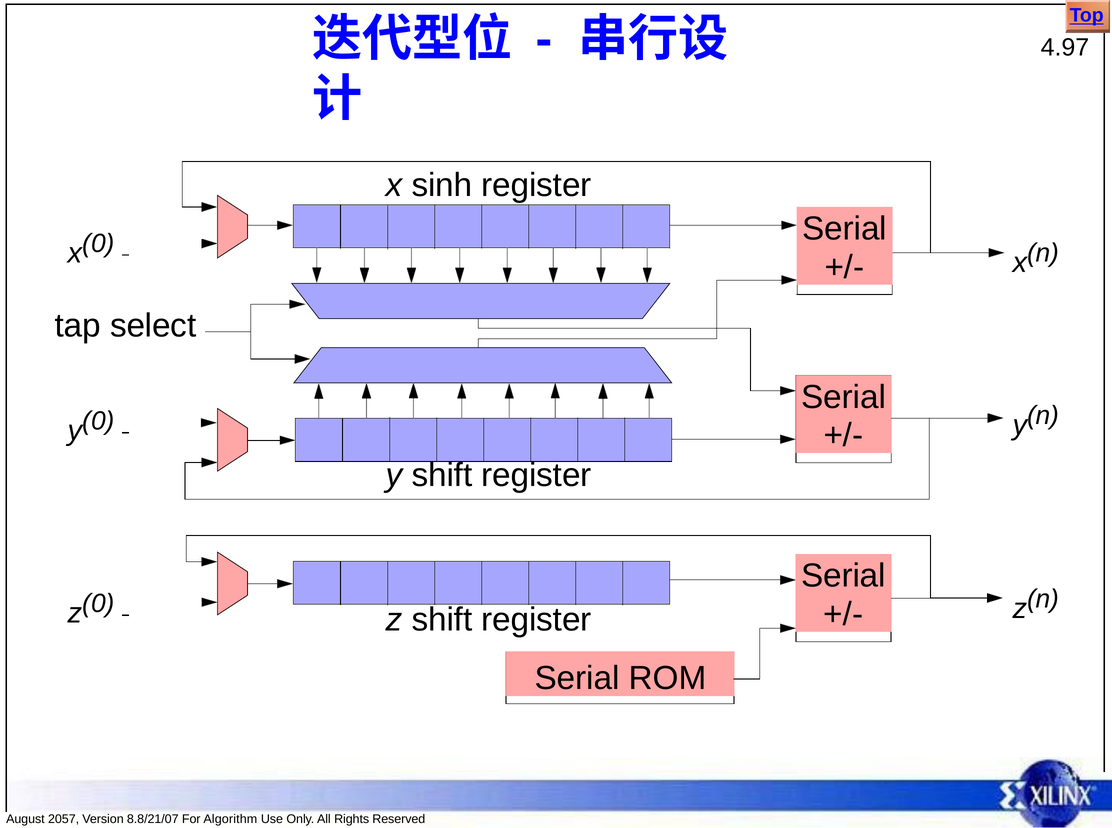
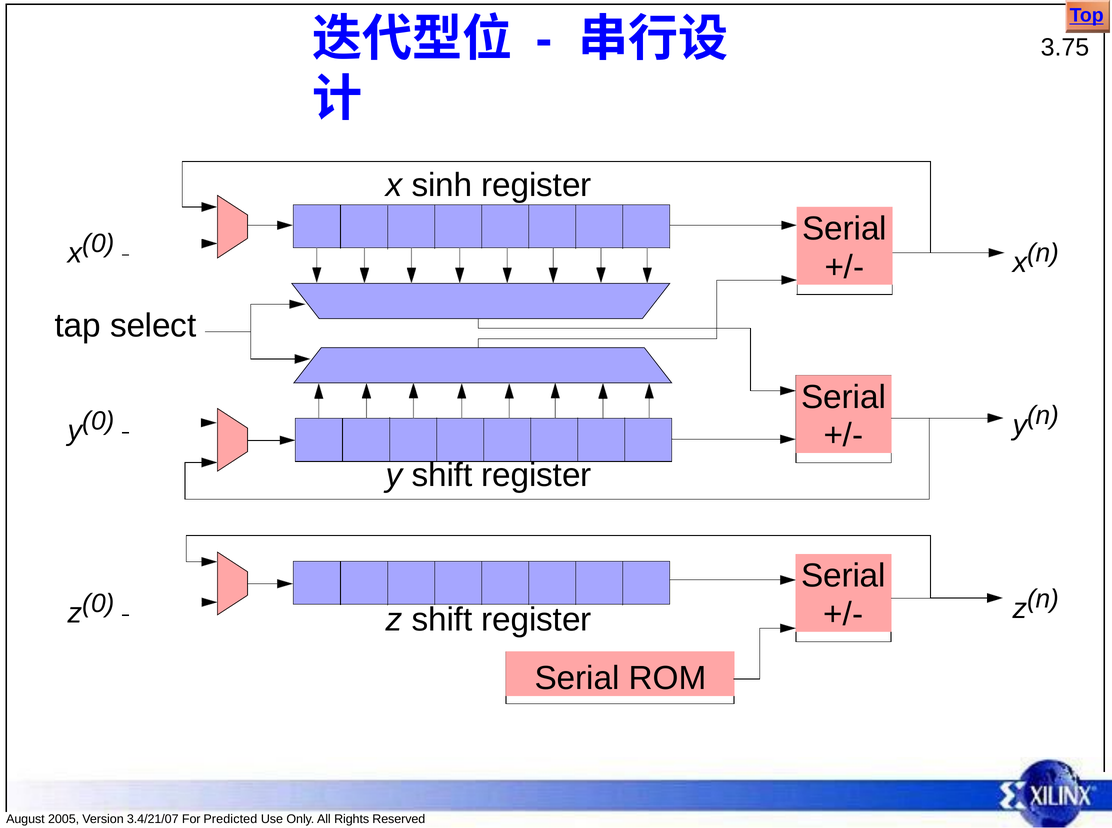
4.97: 4.97 -> 3.75 (1065, 48)
2057: 2057 -> 2005 (64, 819)
8.8/21/07: 8.8/21/07 -> 3.4/21/07 (153, 819)
Algorithm: Algorithm -> Predicted (230, 819)
